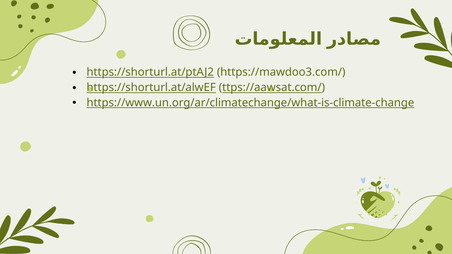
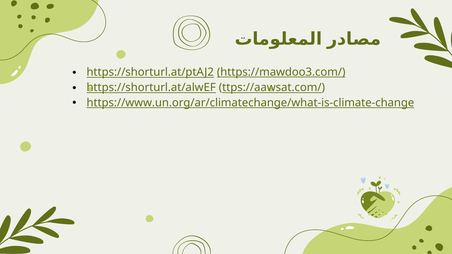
https://mawdoo3.com/ underline: none -> present (281, 72)
